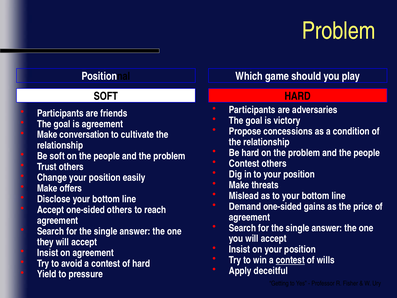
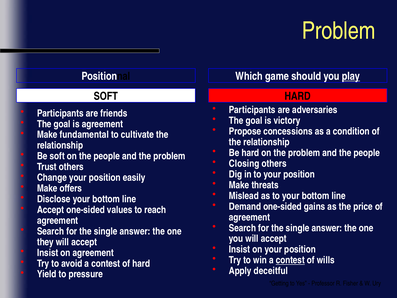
play underline: none -> present (351, 76)
conversation: conversation -> fundamental (84, 135)
Contest: Contest -> Closing (244, 163)
one-sided others: others -> values (120, 210)
